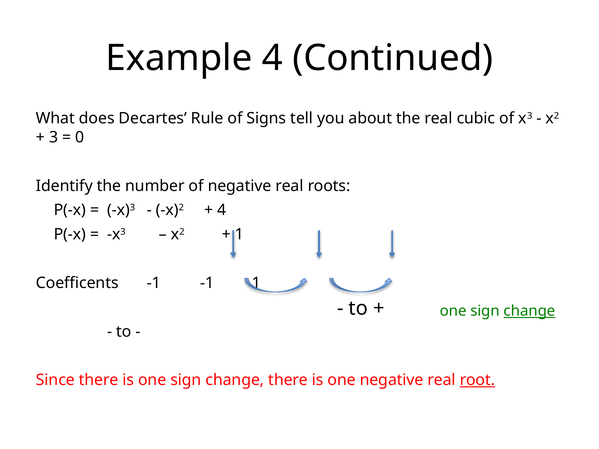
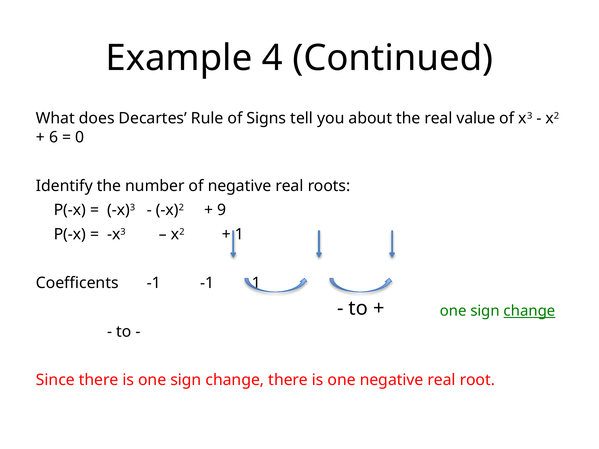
cubic: cubic -> value (476, 118)
3: 3 -> 6 (54, 137)
4: 4 -> 9 (222, 210)
root underline: present -> none (477, 380)
